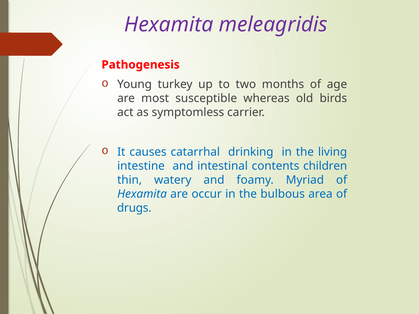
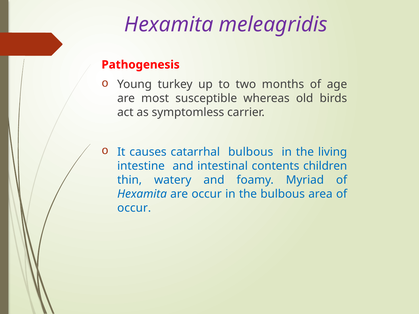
catarrhal drinking: drinking -> bulbous (251, 152)
drugs: drugs -> occur (134, 208)
